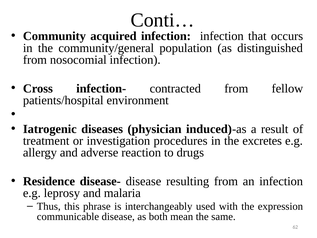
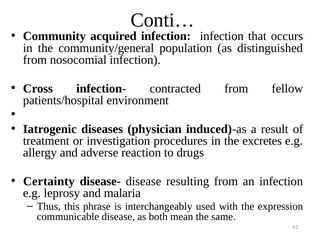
Residence: Residence -> Certainty (49, 181)
